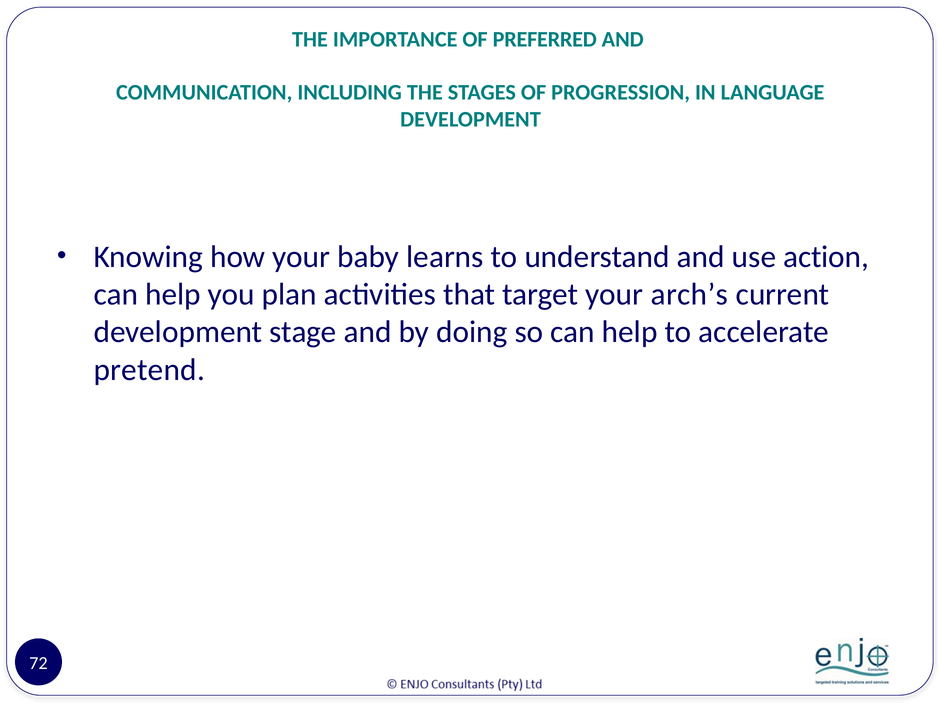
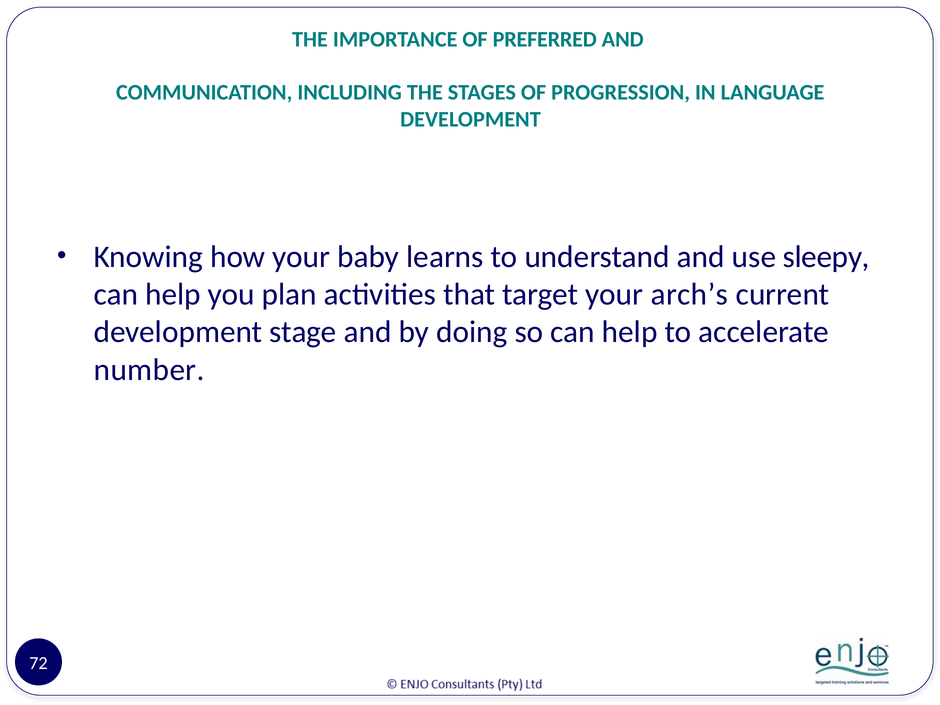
action: action -> sleepy (826, 257)
pretend: pretend -> number (149, 370)
